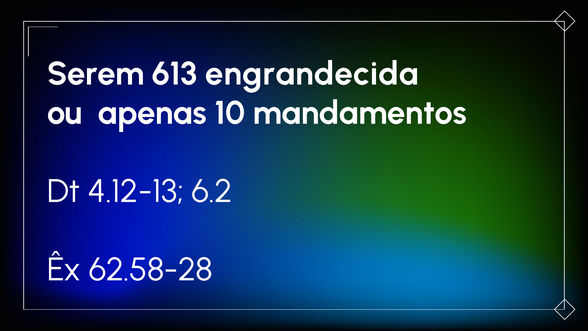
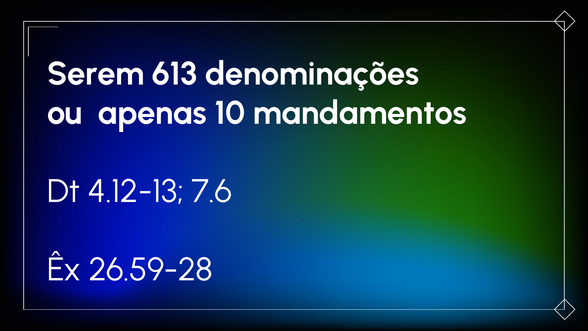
engrandecida: engrandecida -> denominações (312, 74)
6.2: 6.2 -> 7.6 (212, 191)
62.58-28: 62.58-28 -> 26.59-28 (151, 270)
